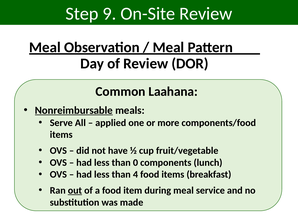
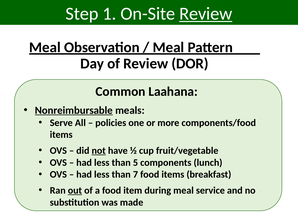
9: 9 -> 1 (109, 14)
Review underline: none -> present (206, 14)
applied: applied -> policies (111, 122)
not underline: none -> present (99, 150)
0: 0 -> 5 (135, 162)
4: 4 -> 7 (135, 174)
